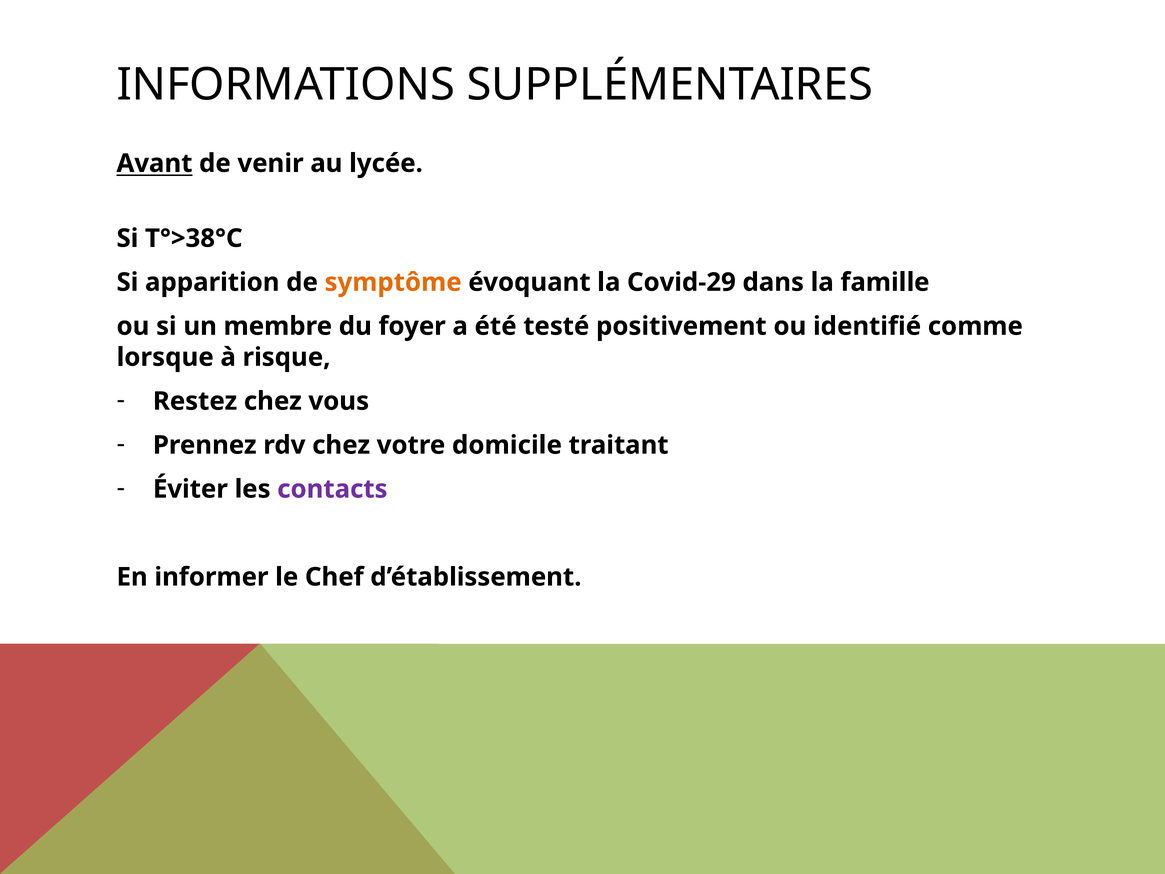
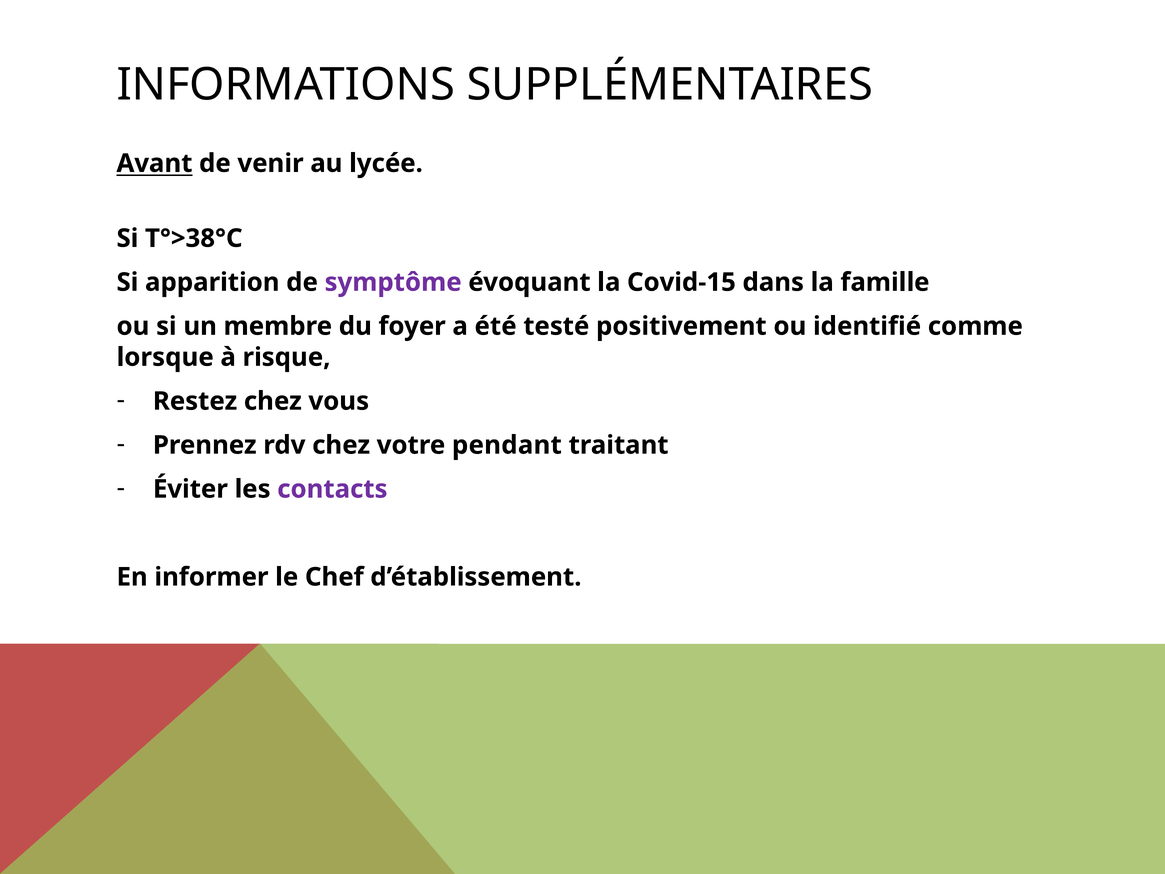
symptôme colour: orange -> purple (393, 282)
Covid-29: Covid-29 -> Covid-15 (681, 282)
domicile: domicile -> pendant (507, 445)
